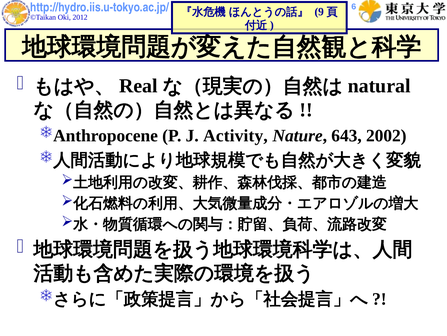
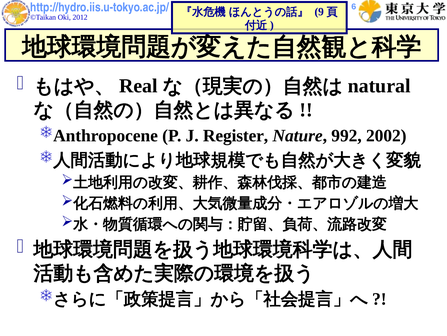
Activity: Activity -> Register (236, 135)
643: 643 -> 992 (347, 135)
